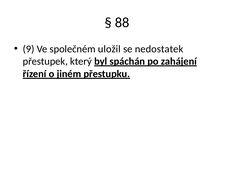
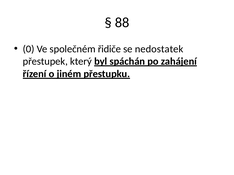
9: 9 -> 0 (29, 49)
uložil: uložil -> řidiče (109, 49)
